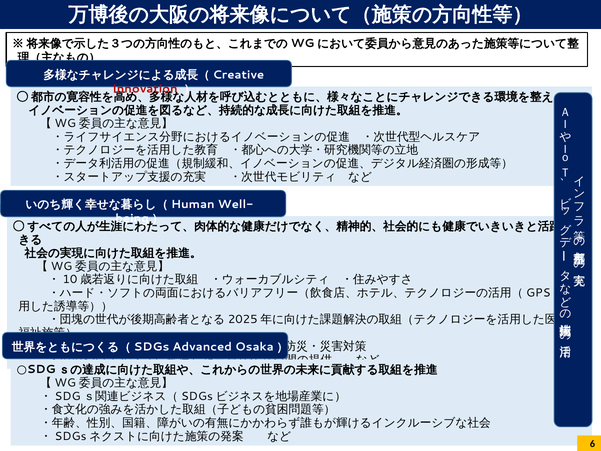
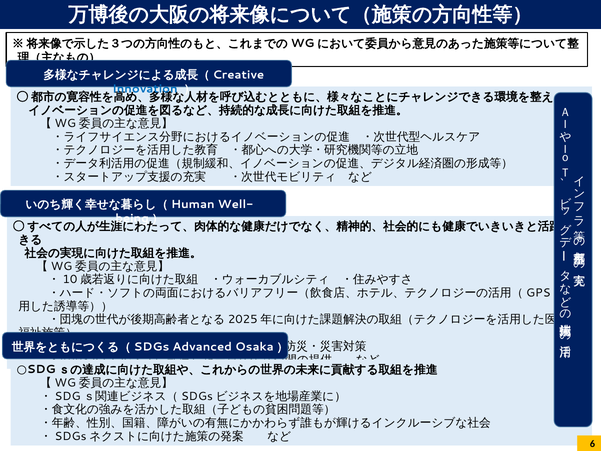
Innovation colour: red -> blue (145, 89)
